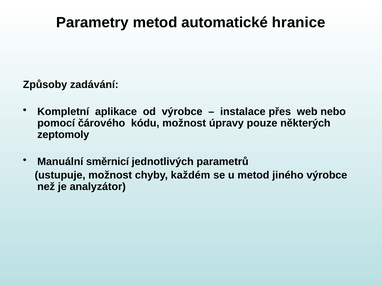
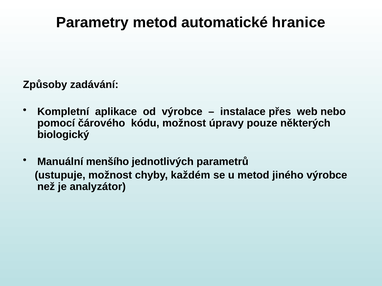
zeptomoly: zeptomoly -> biologický (63, 135)
směrnicí: směrnicí -> menšího (108, 162)
